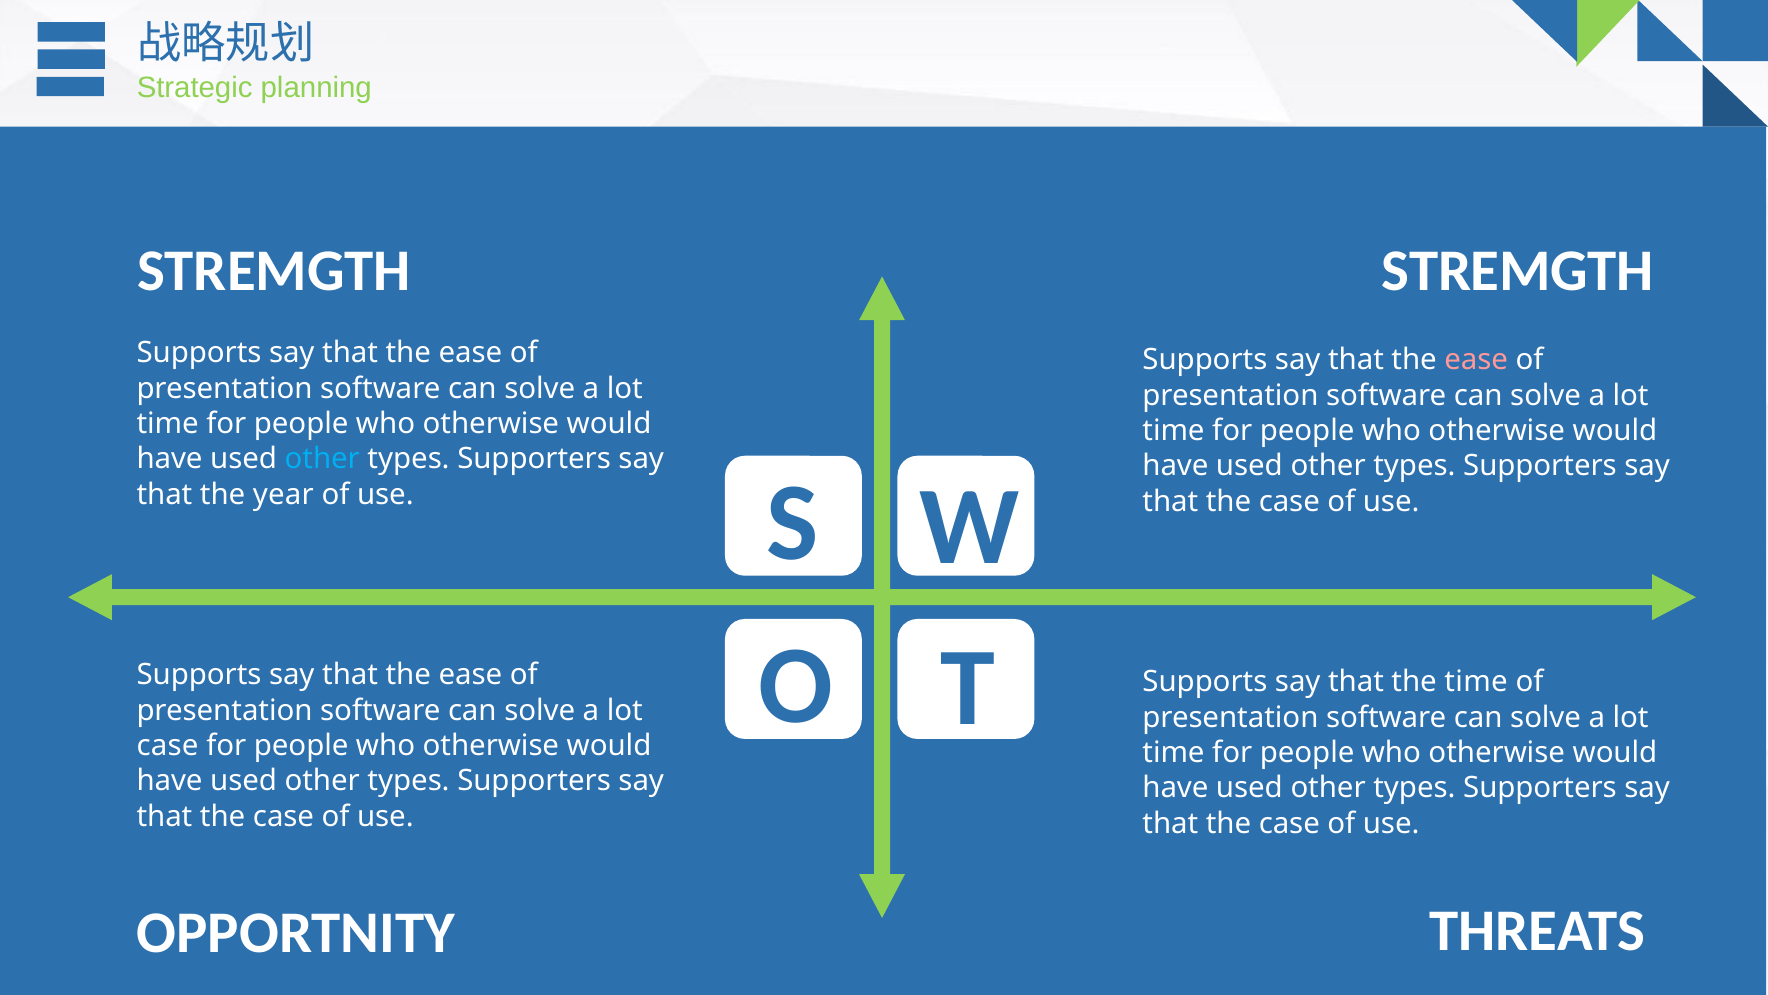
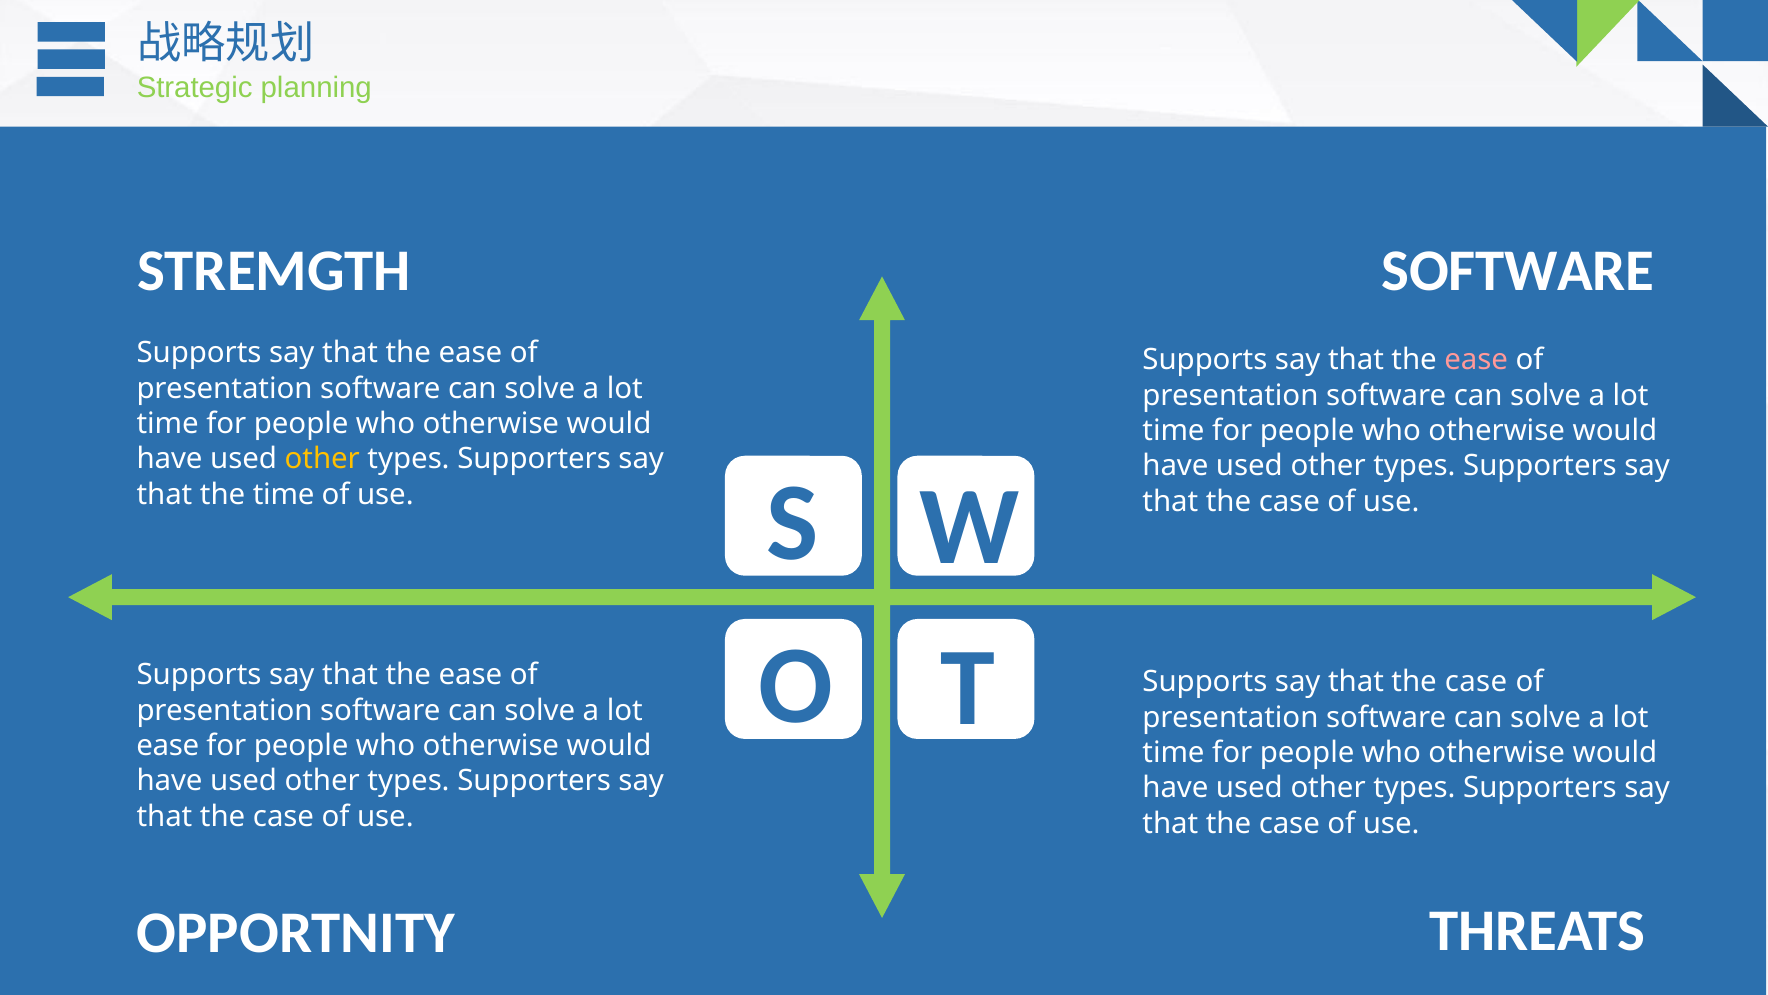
STREMGTH STREMGTH: STREMGTH -> SOFTWARE (1518, 271)
other colour: light blue -> yellow (322, 459)
the year: year -> time (284, 494)
time: time -> case (1476, 682)
case: case -> ease (168, 745)
